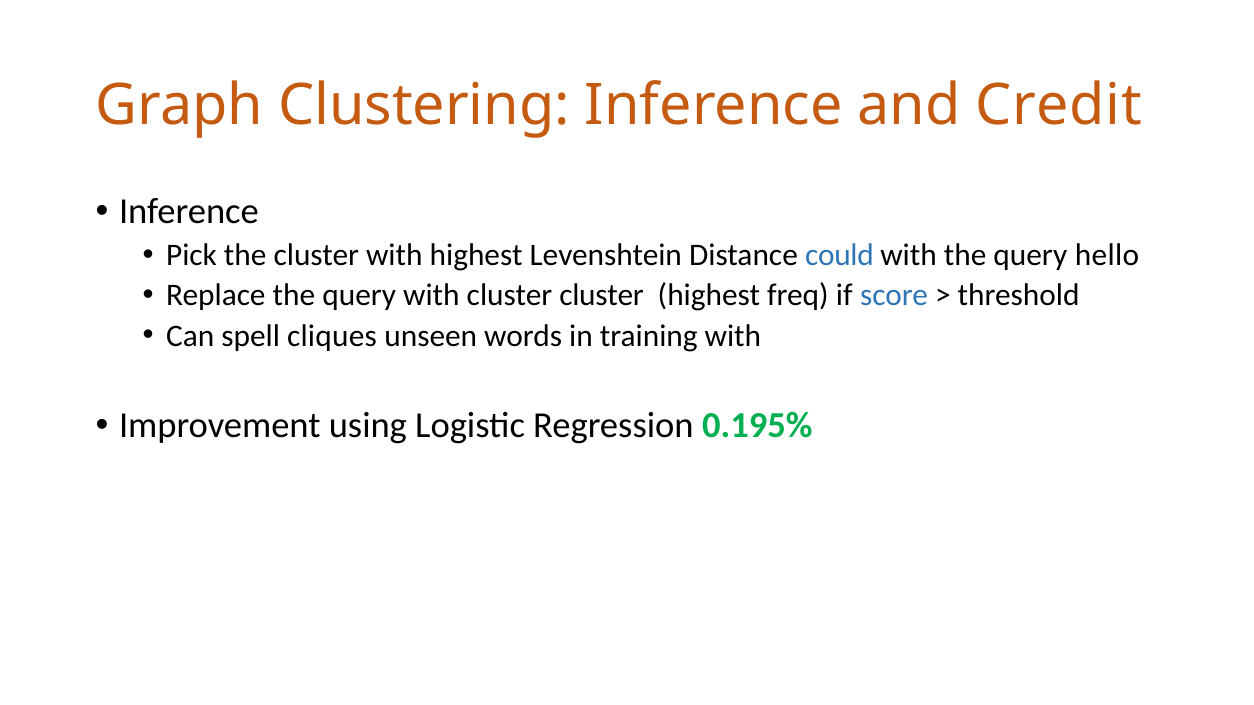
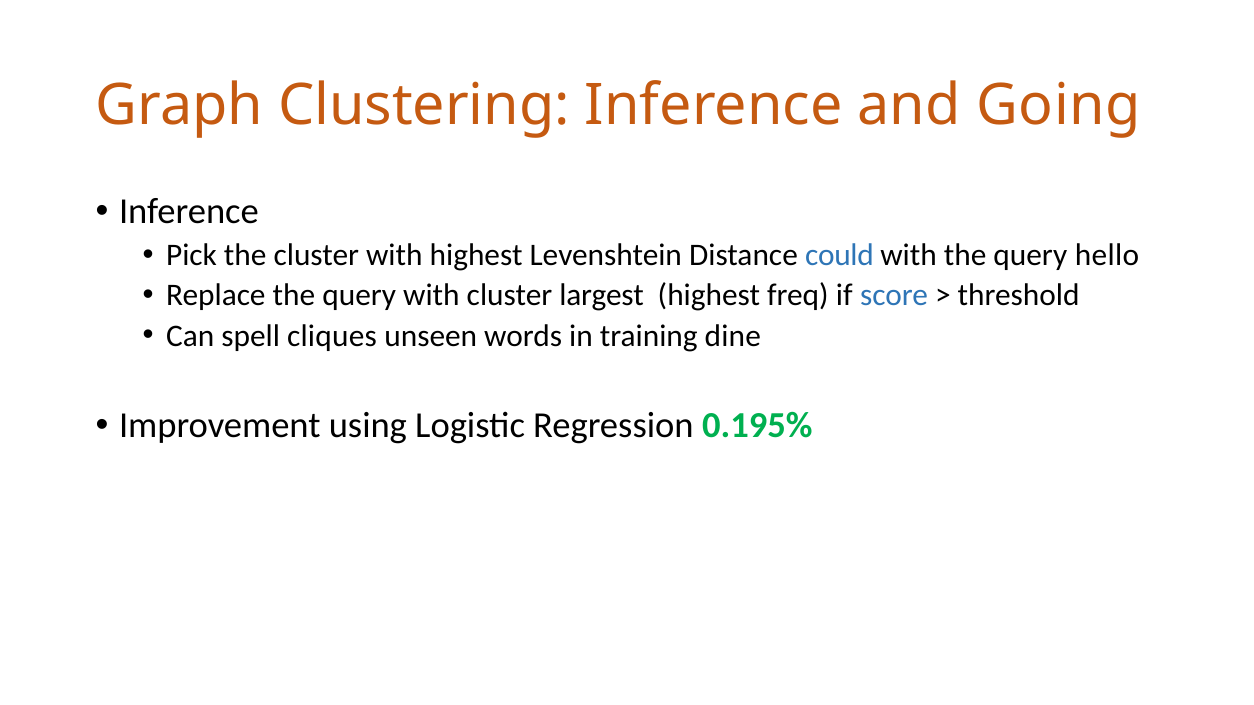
Credit: Credit -> Going (1059, 105)
cluster cluster: cluster -> largest (602, 296)
training with: with -> dine (733, 336)
